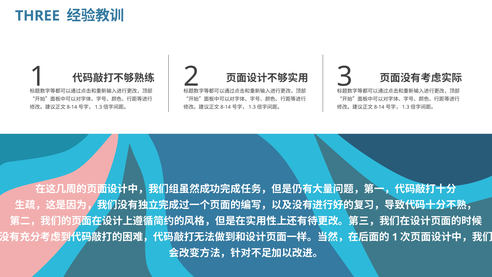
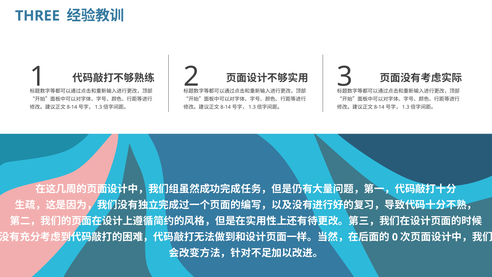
1: 1 -> 0 (395, 237)
